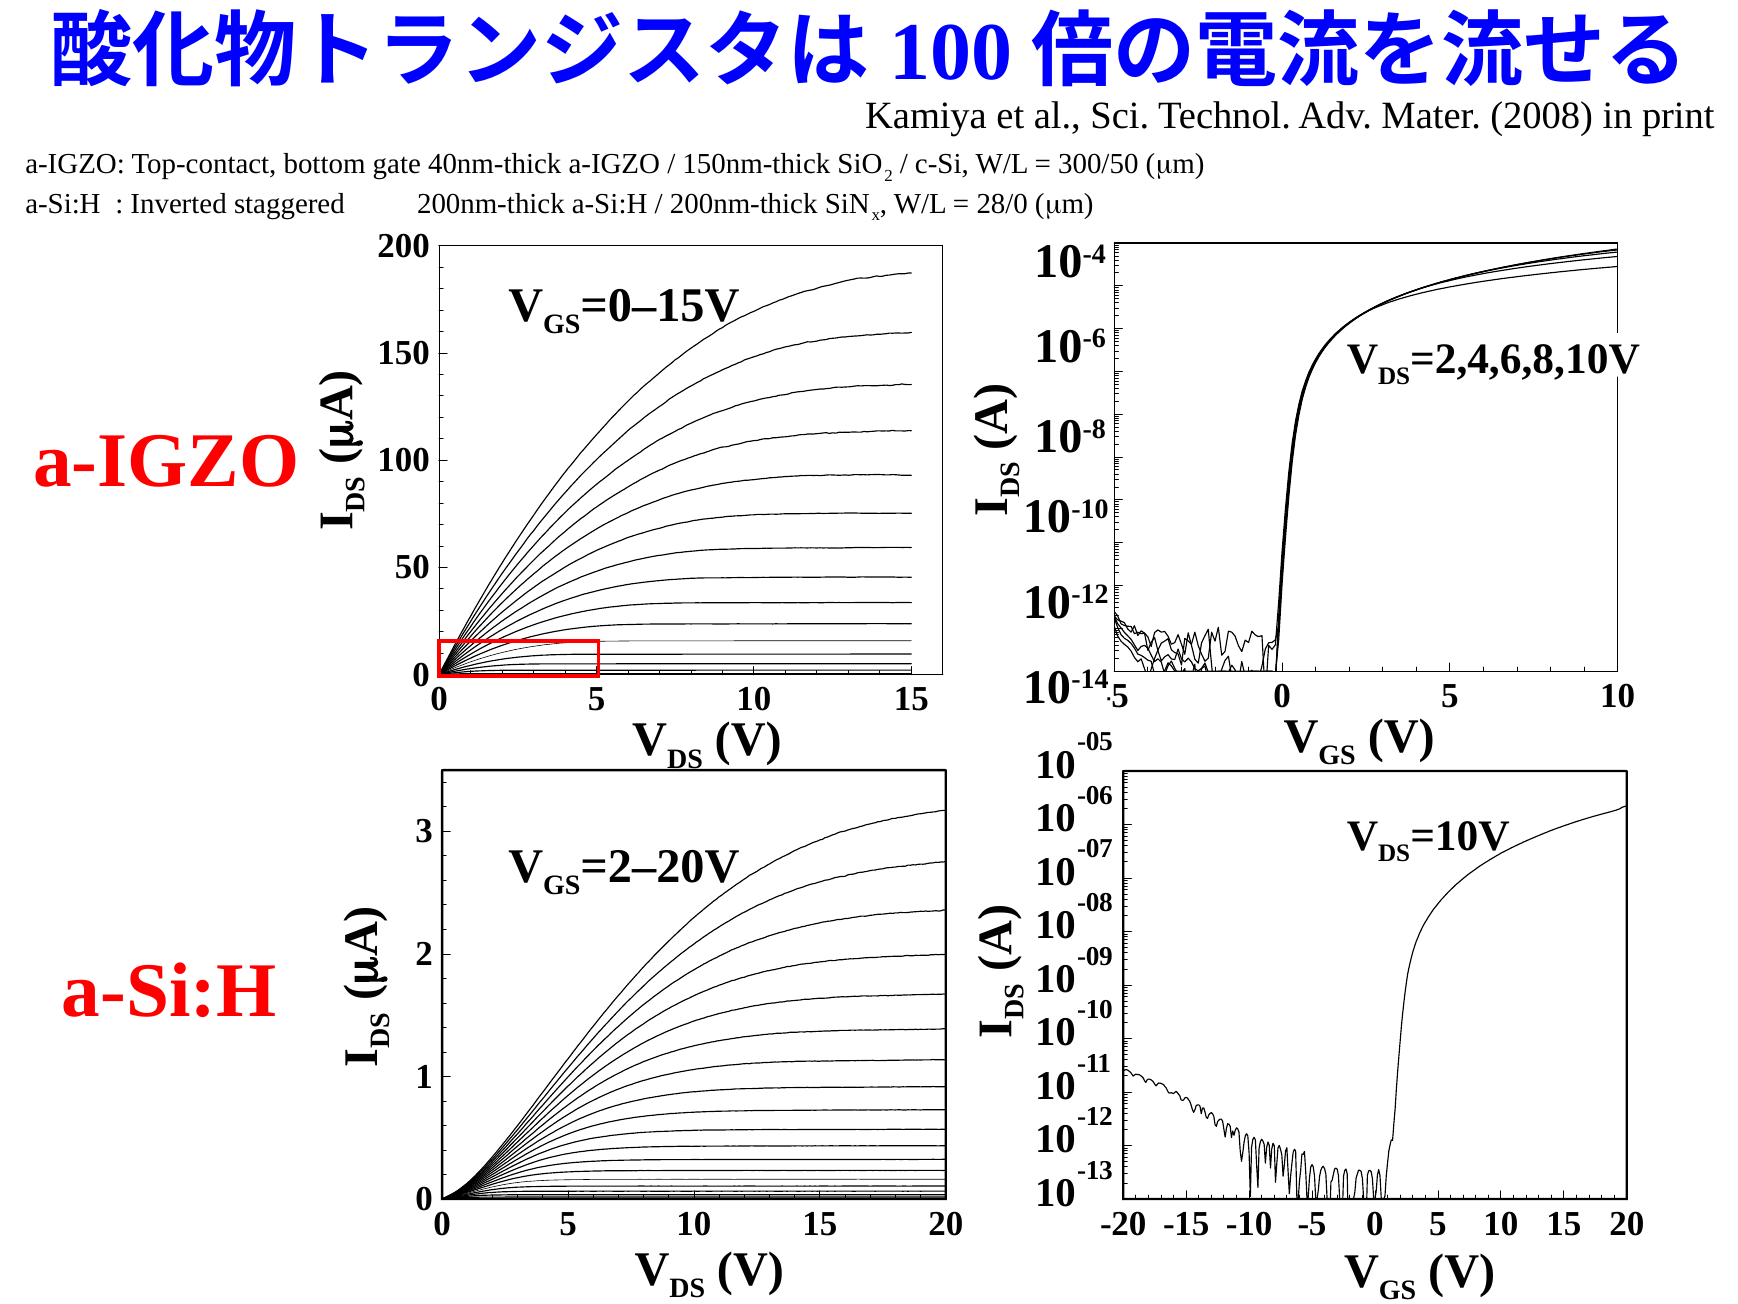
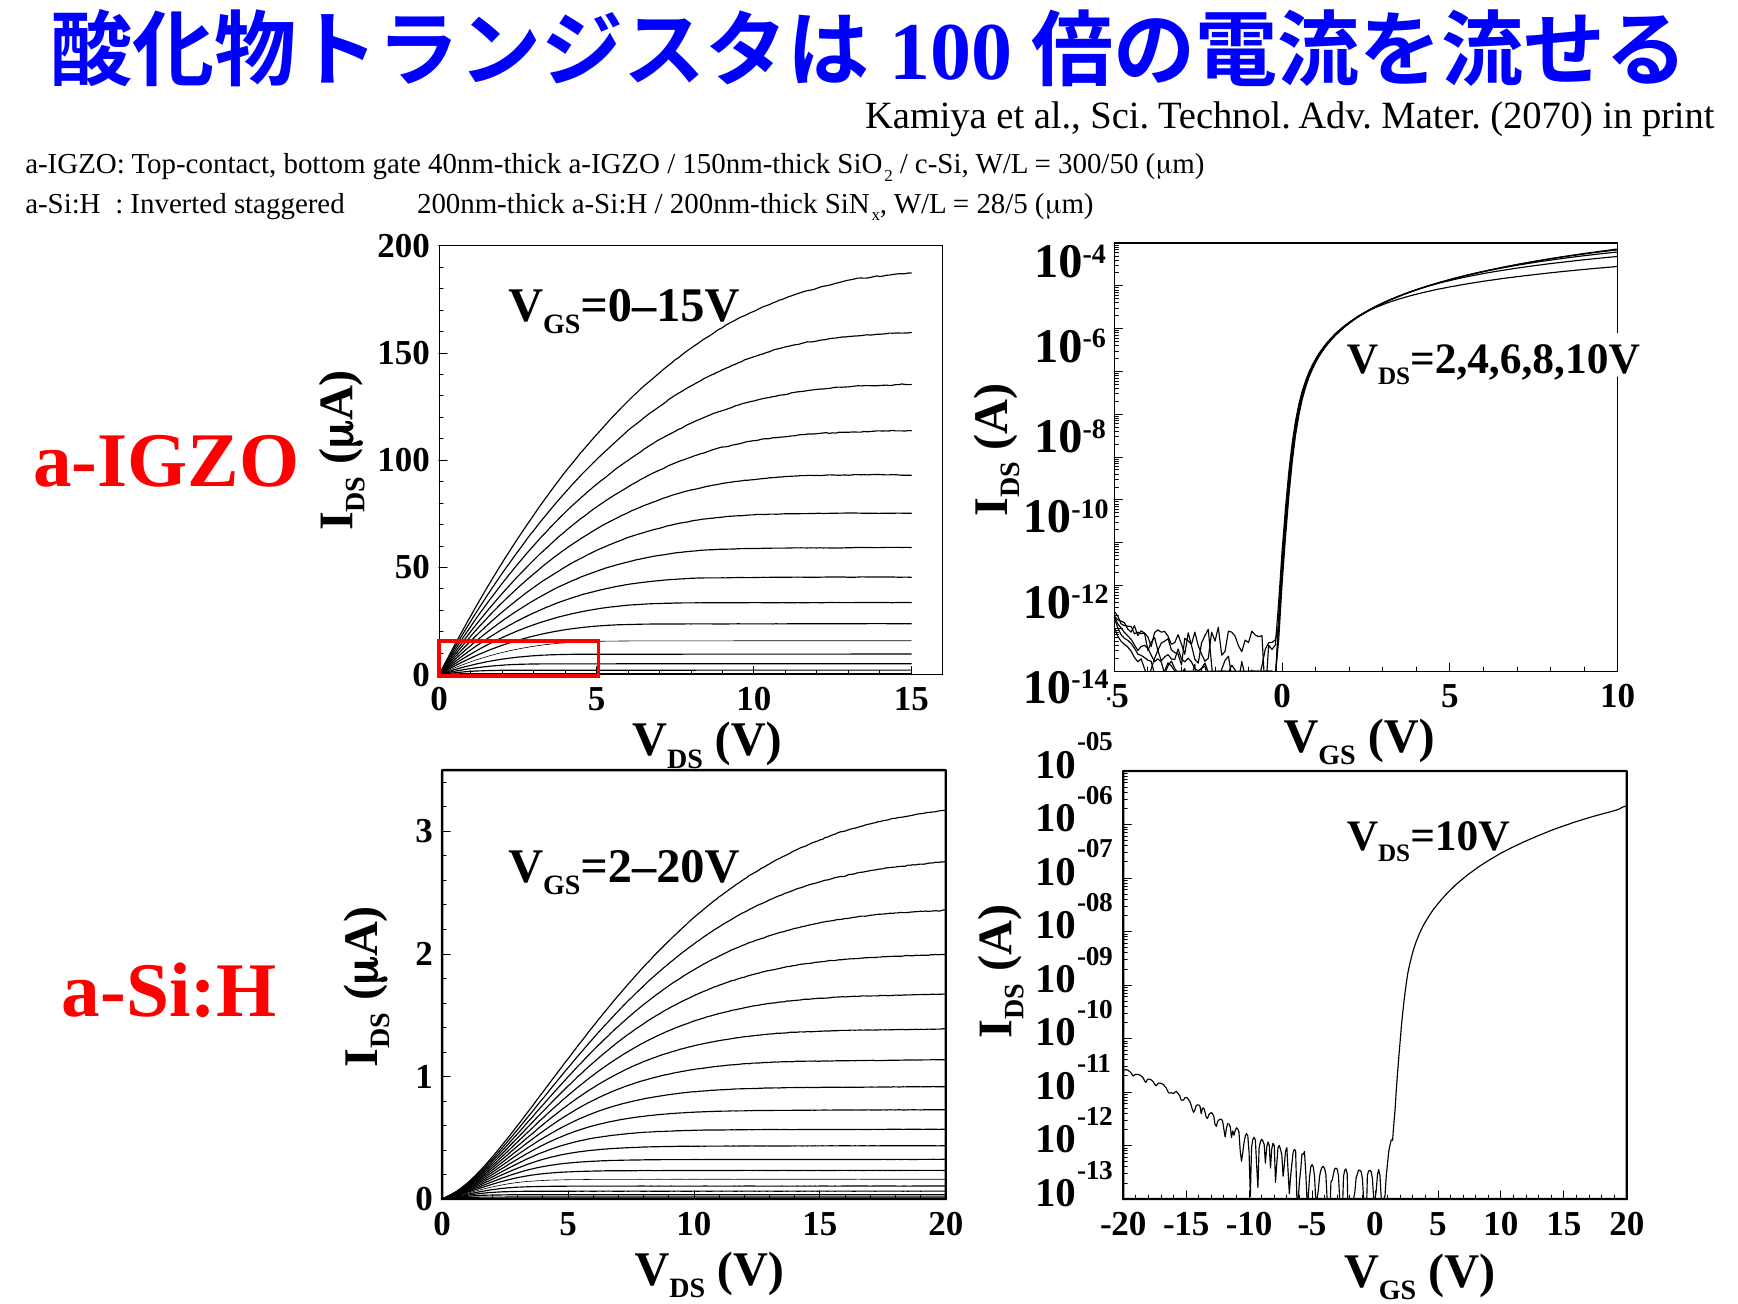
2008: 2008 -> 2070 (1542, 115)
28/0: 28/0 -> 28/5 (1002, 204)
